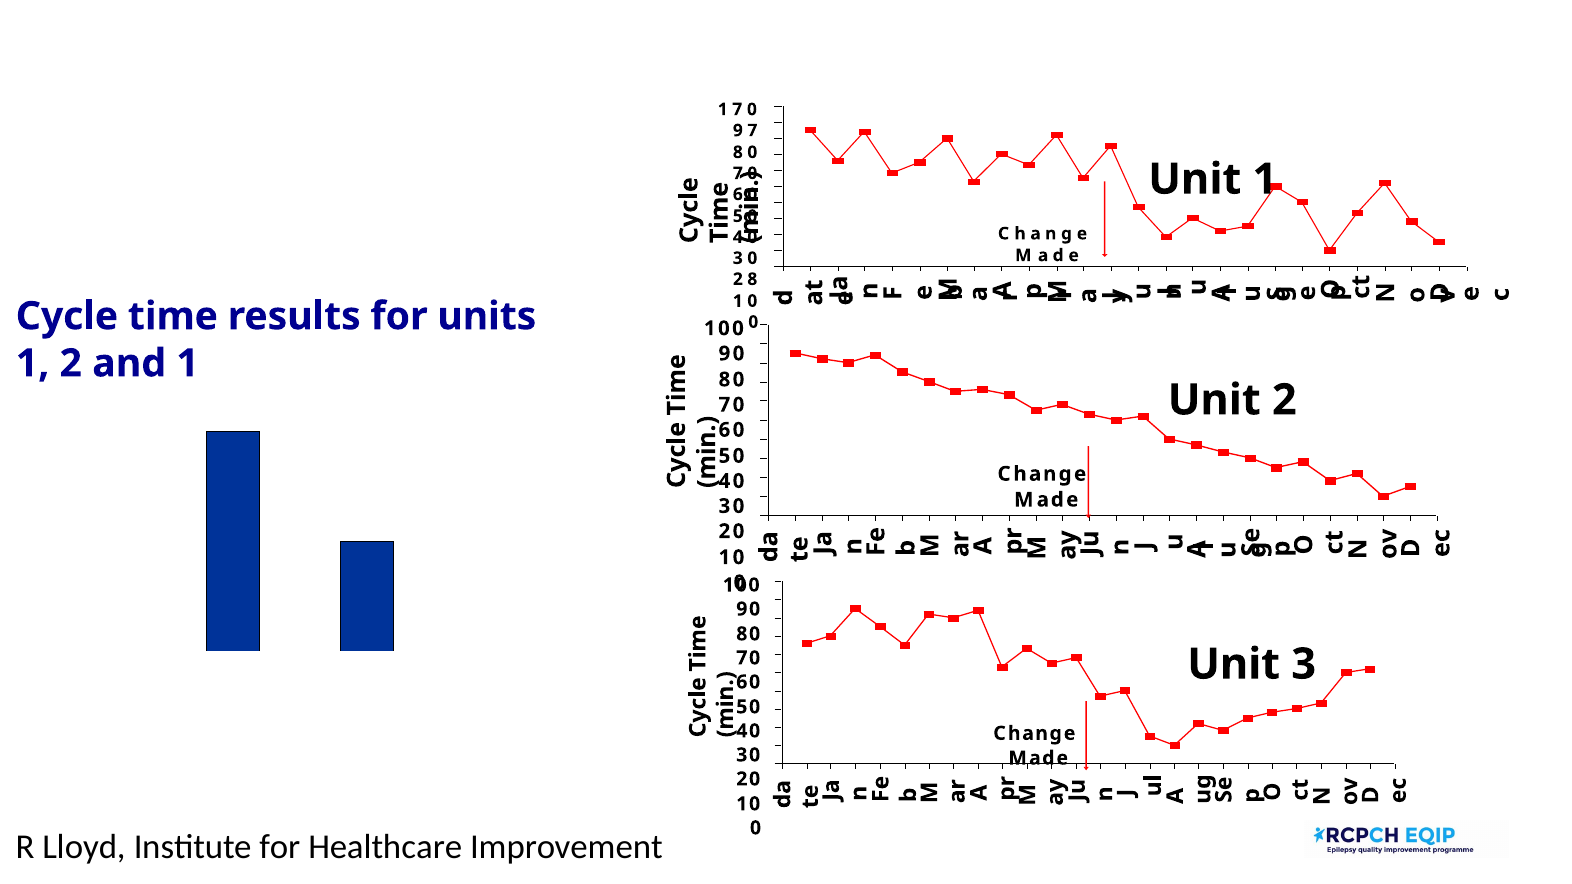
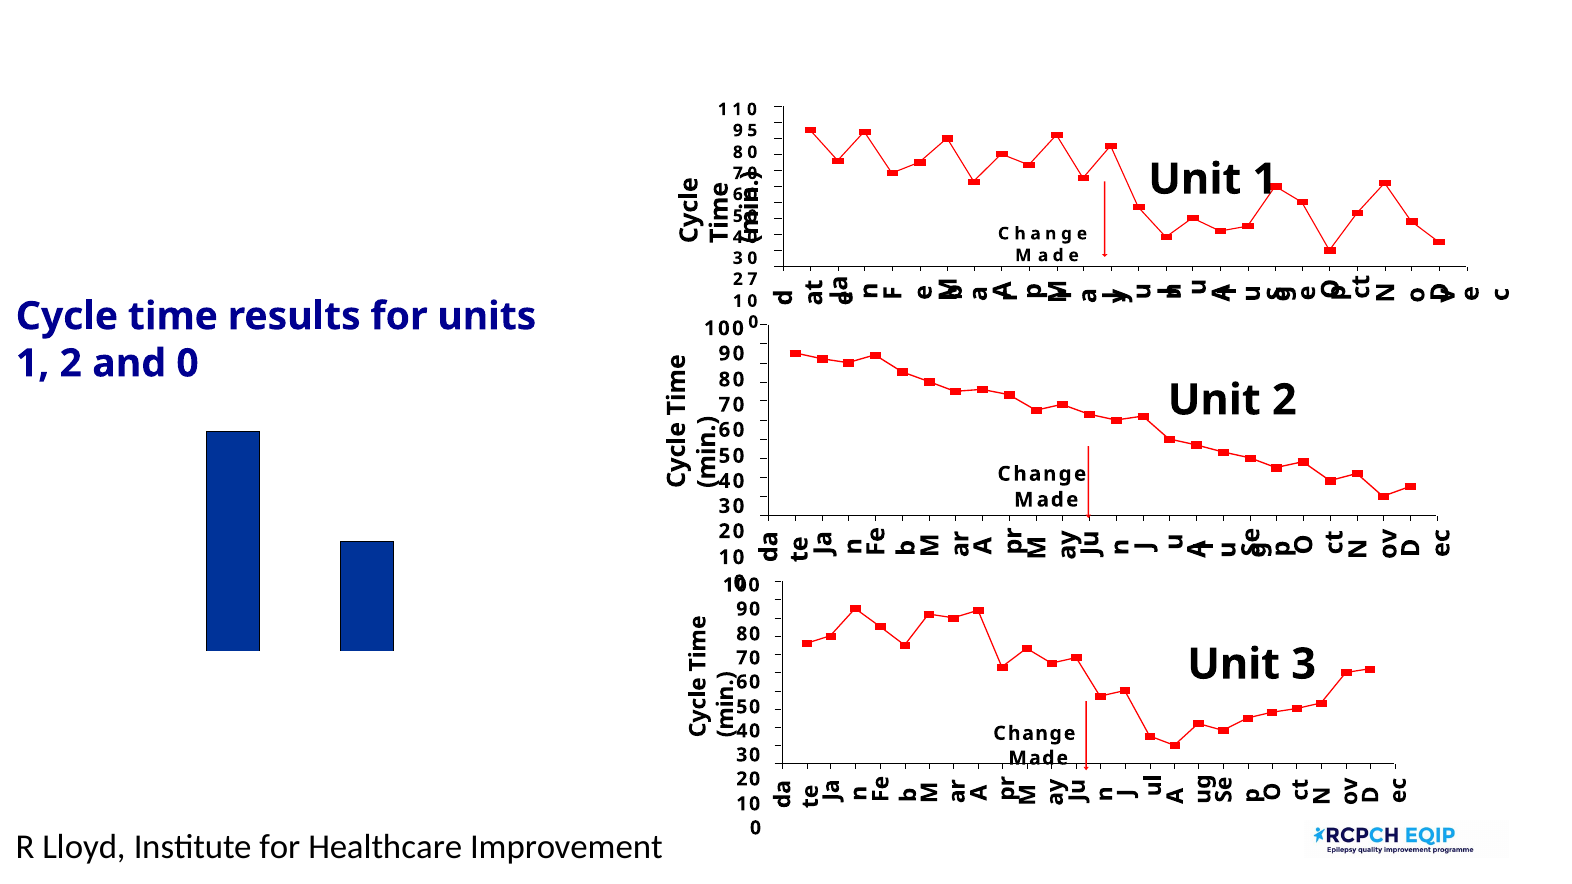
1 7: 7 -> 1 (737, 109)
7: 7 -> 5 (752, 131)
2 8: 8 -> 7 (752, 279)
and 1: 1 -> 0 (188, 364)
